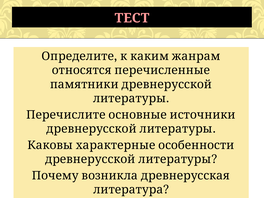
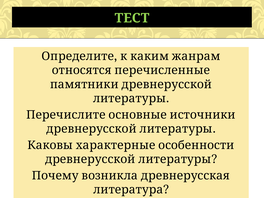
ТЕСТ colour: pink -> light green (132, 18)
